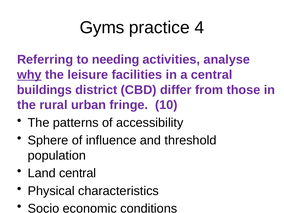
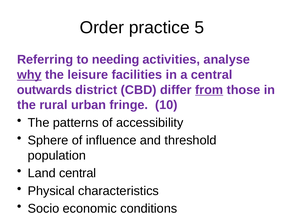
Gyms: Gyms -> Order (102, 27)
4: 4 -> 5 (199, 27)
buildings: buildings -> outwards (44, 90)
from underline: none -> present (209, 90)
